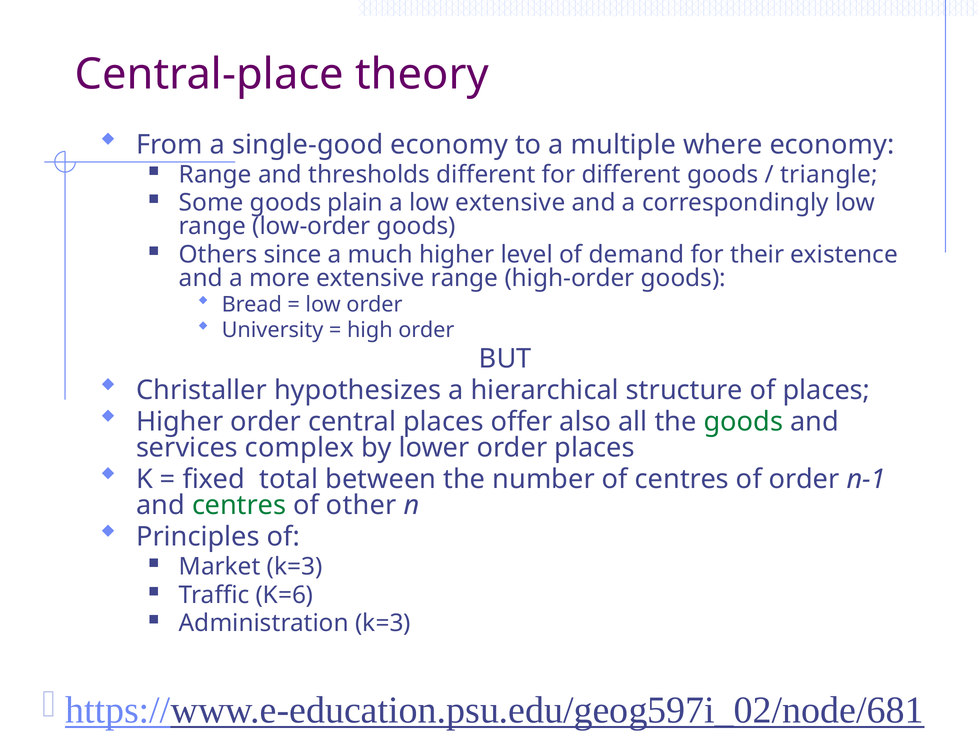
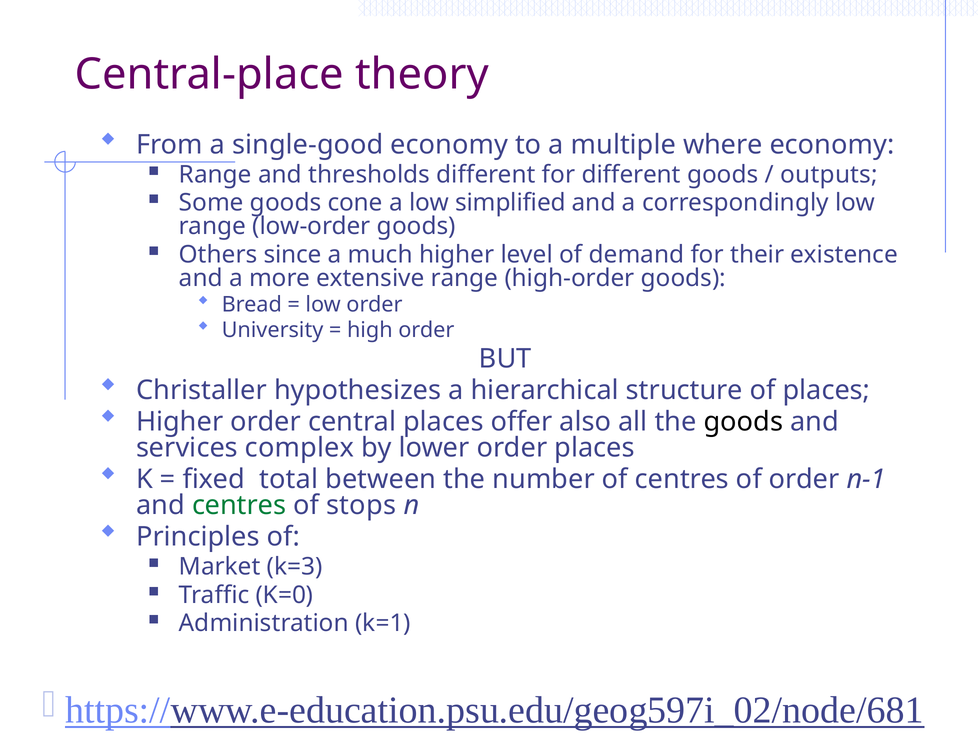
triangle: triangle -> outputs (829, 175)
plain: plain -> cone (355, 203)
low extensive: extensive -> simplified (510, 203)
goods colour: green -> black (743, 422)
other: other -> stops (361, 506)
K=6: K=6 -> K=0 (284, 595)
Administration k=3: k=3 -> k=1 (383, 624)
